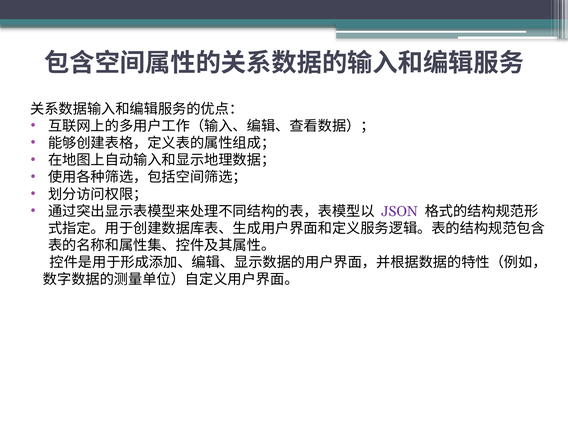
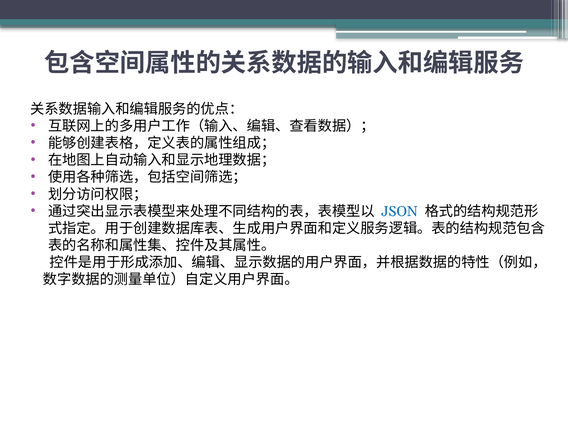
JSON colour: purple -> blue (400, 211)
